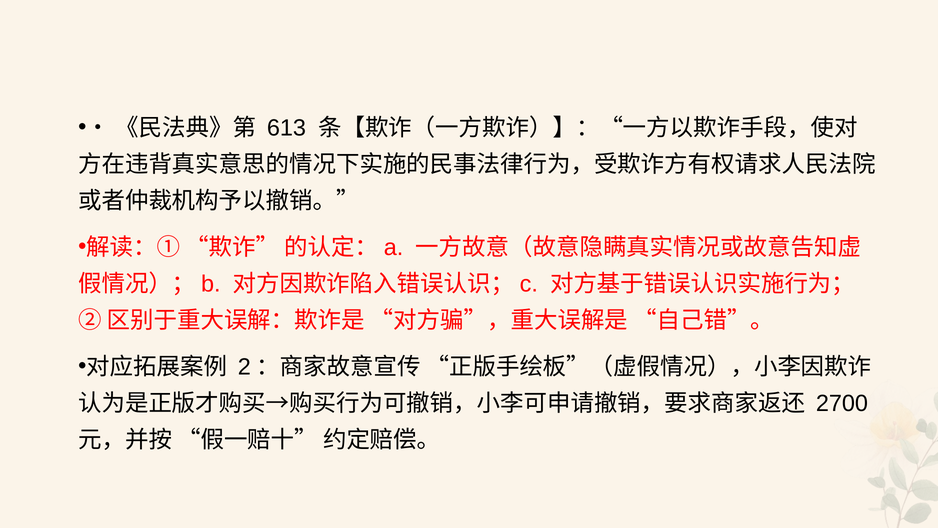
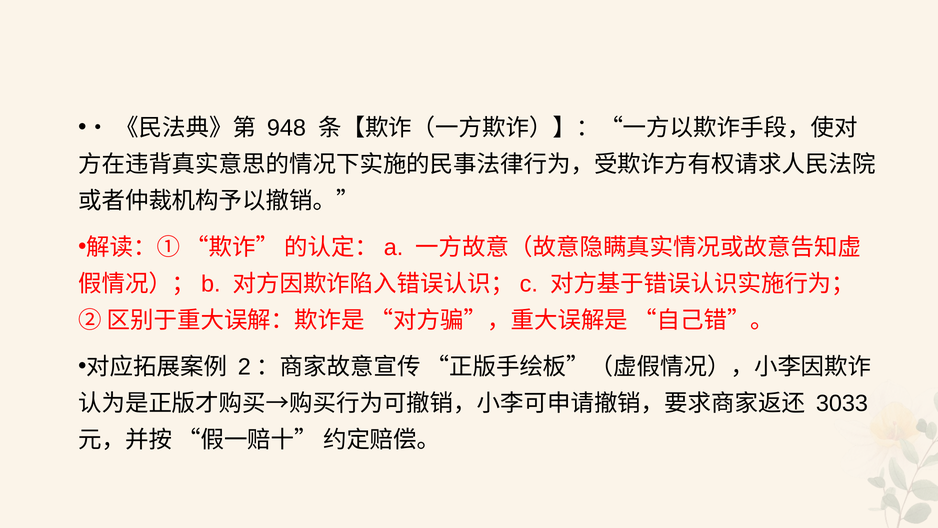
613: 613 -> 948 (286, 128)
2700: 2700 -> 3033 (842, 403)
